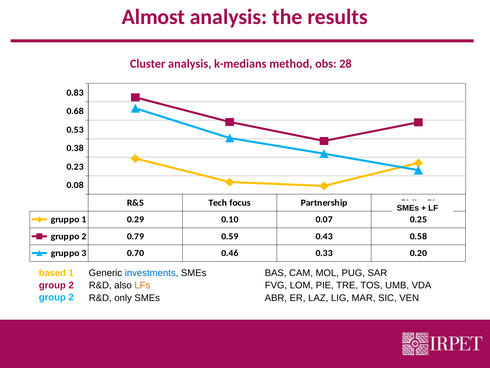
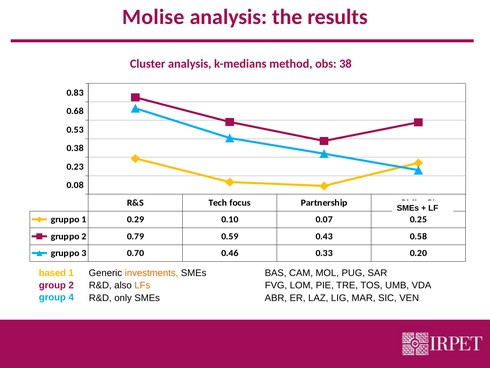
Almost: Almost -> Molise (153, 17)
28: 28 -> 38 (345, 64)
investments colour: blue -> orange (152, 273)
2: 2 -> 4 (71, 297)
